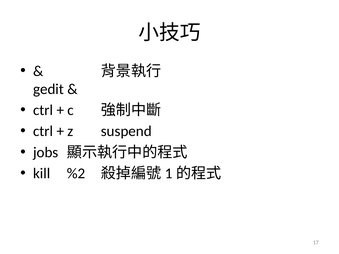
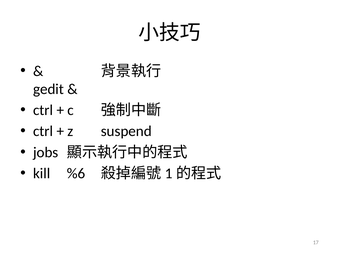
%2: %2 -> %6 (76, 174)
